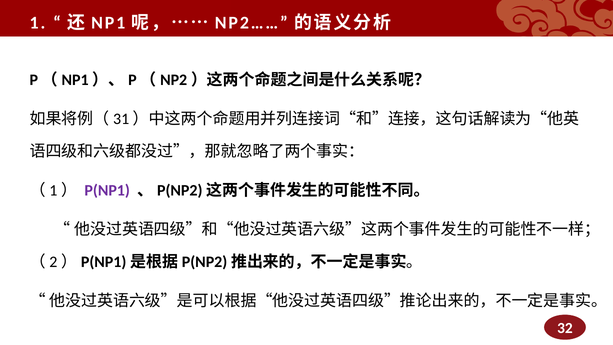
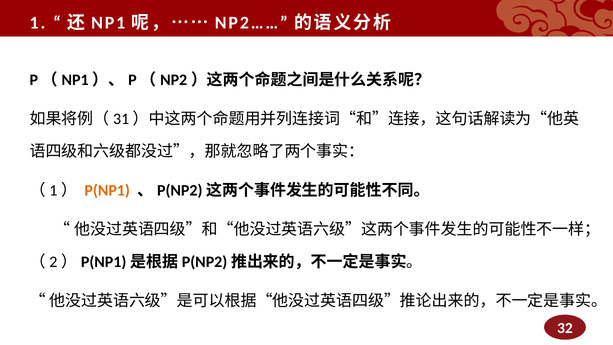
P(NP1 colour: purple -> orange (107, 191)
